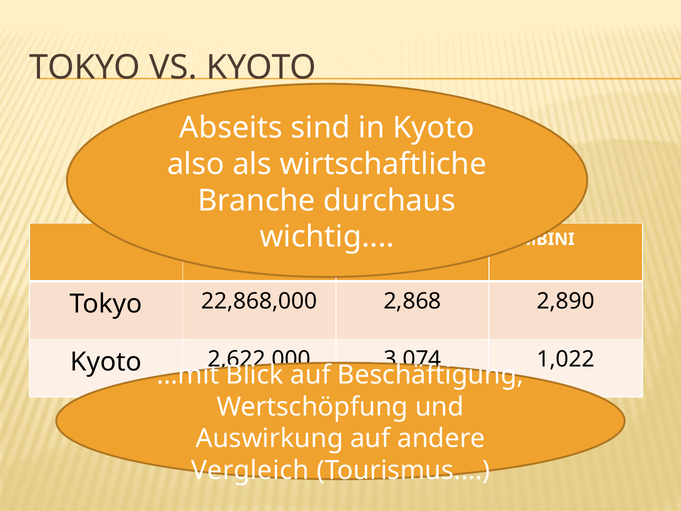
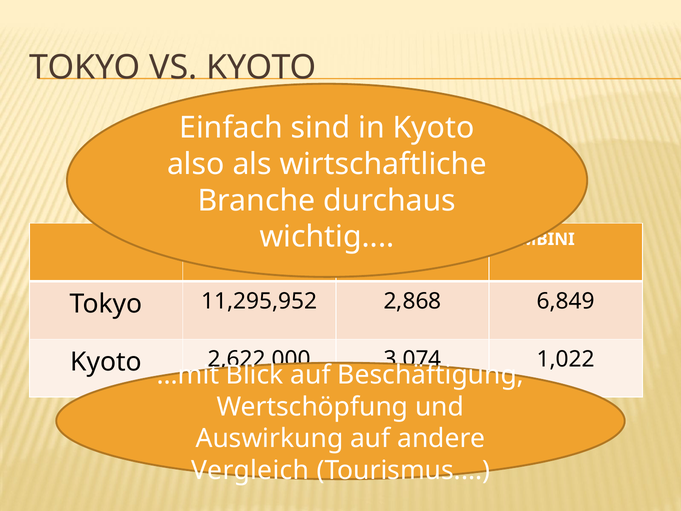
Abseits: Abseits -> Einfach (231, 128)
22,868,000: 22,868,000 -> 11,295,952 (259, 301)
2,890: 2,890 -> 6,849 (566, 301)
